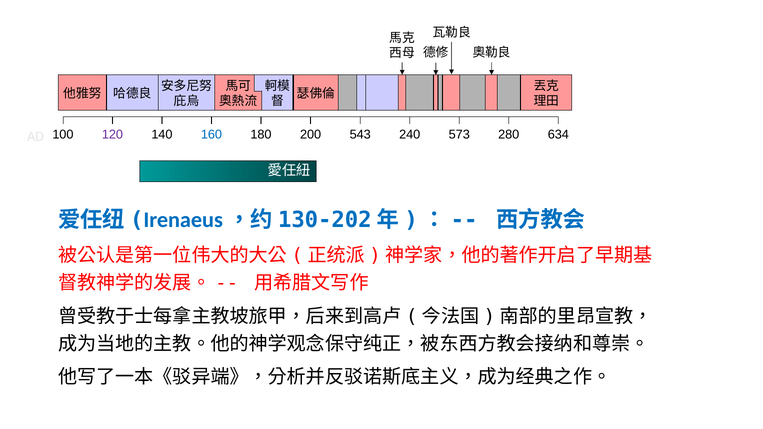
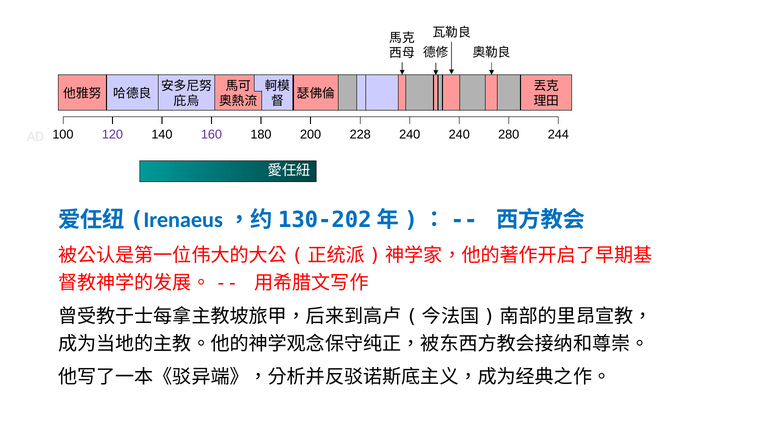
160 colour: blue -> purple (211, 135)
543: 543 -> 228 (360, 135)
240 573: 573 -> 240 (459, 135)
634: 634 -> 244 (558, 135)
